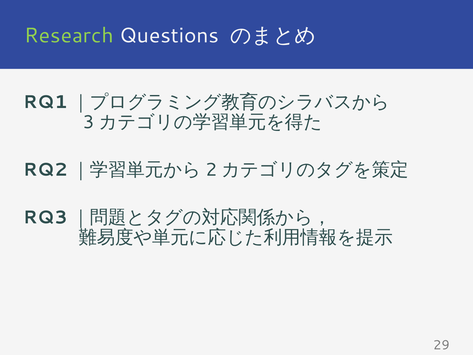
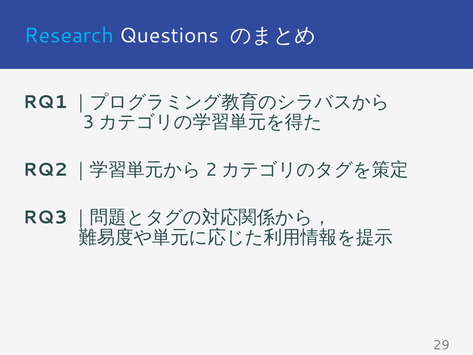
Research colour: light green -> light blue (69, 35)
